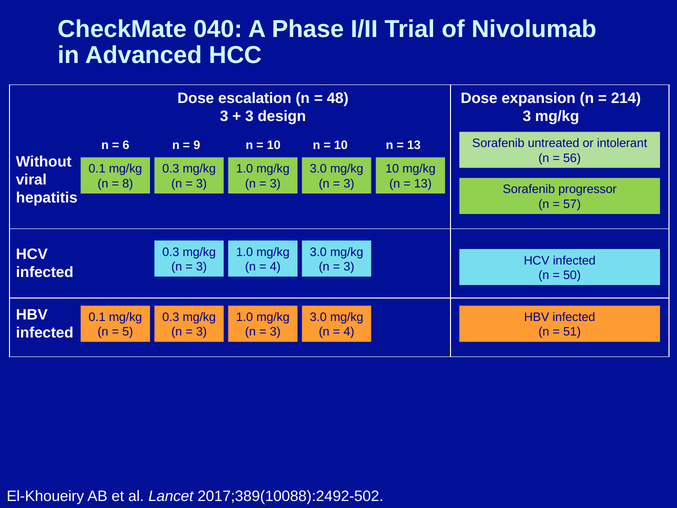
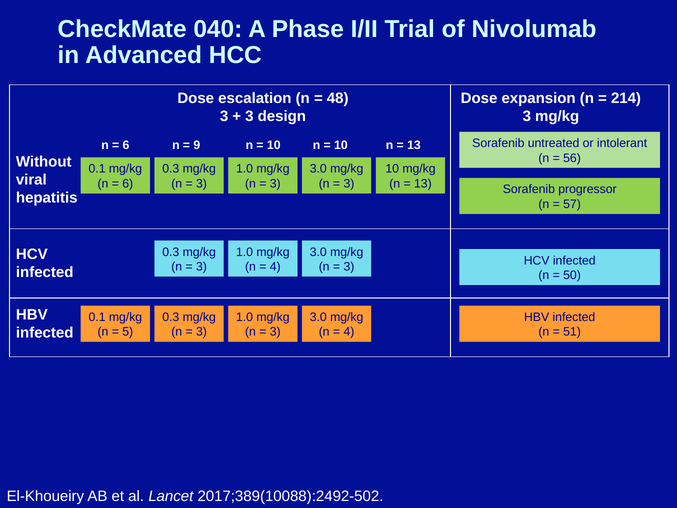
8: 8 -> 6 (128, 183)
